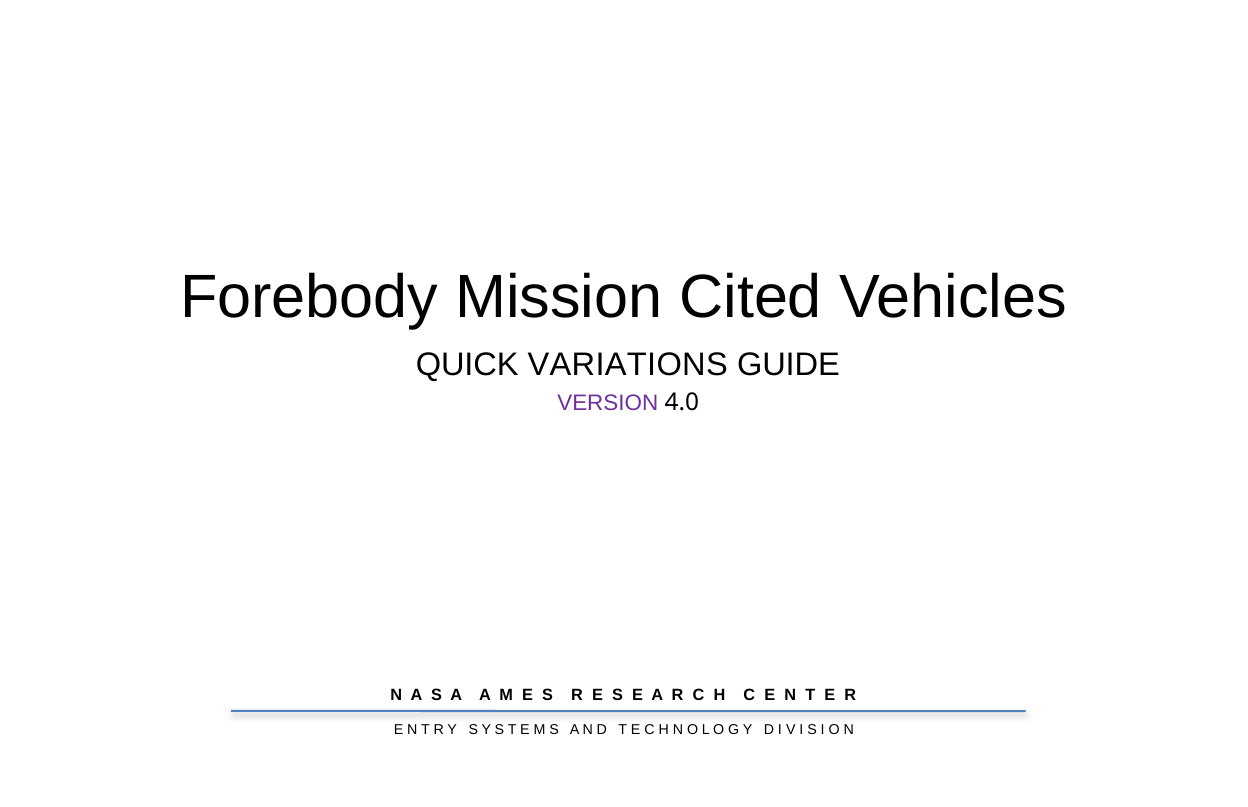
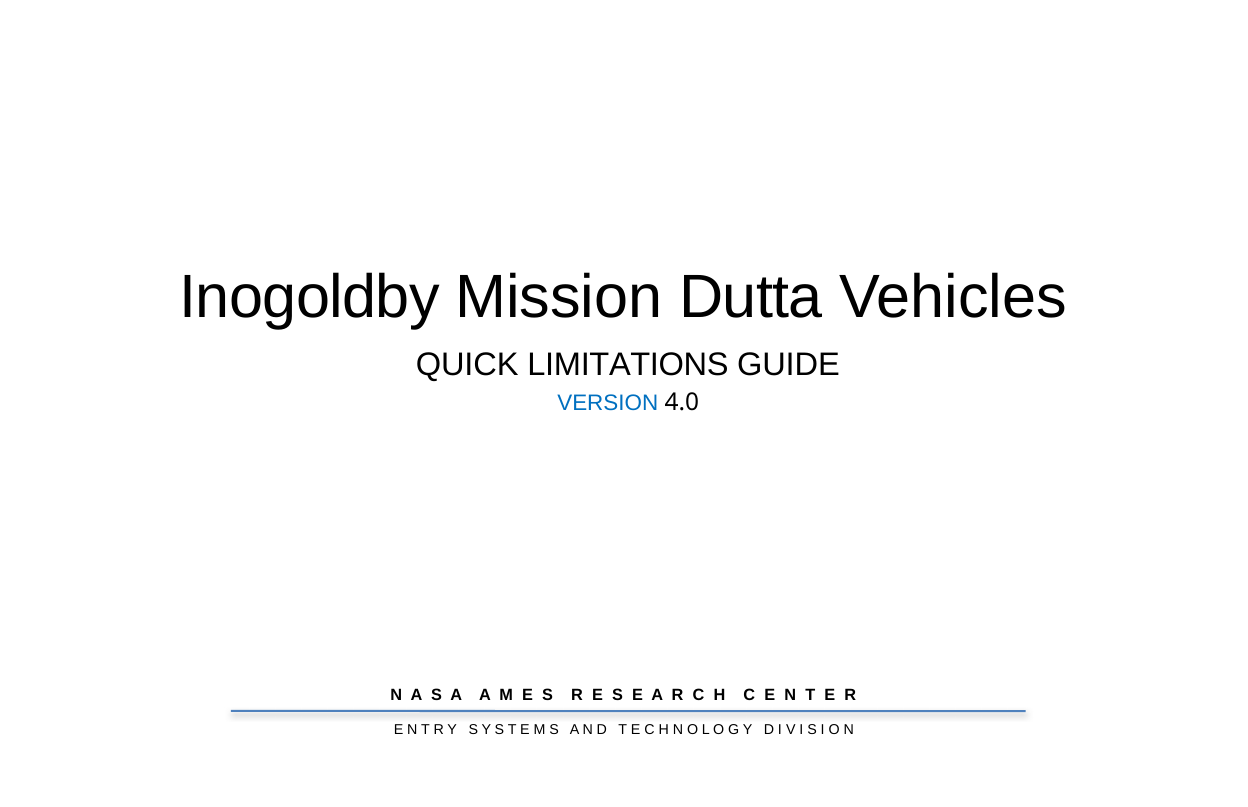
Forebody: Forebody -> Inogoldby (310, 297)
Cited: Cited -> Dutta (751, 297)
VARIATIONS: VARIATIONS -> LIMITATIONS (628, 365)
VERSION colour: purple -> blue (608, 403)
